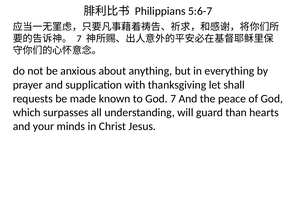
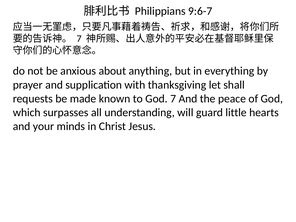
5:6-7: 5:6-7 -> 9:6-7 (200, 11)
than: than -> little (236, 112)
